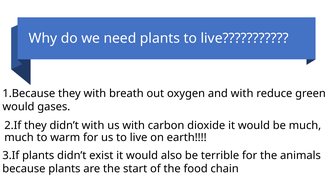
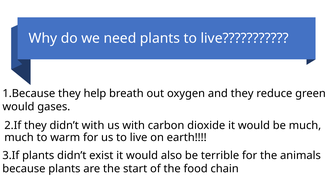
they with: with -> help (95, 94)
and with: with -> they (242, 94)
